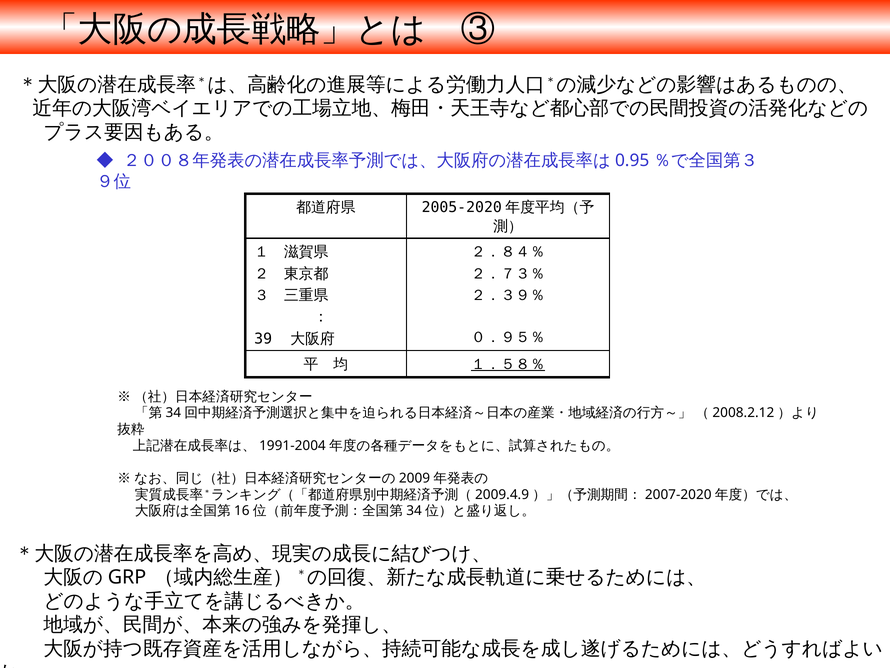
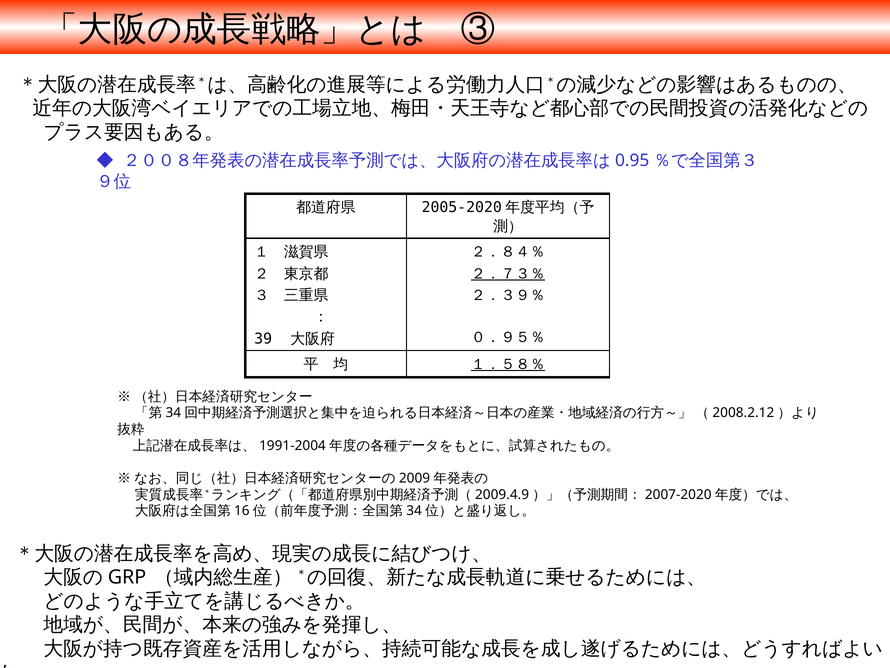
２．７３％ underline: none -> present (508, 273)
